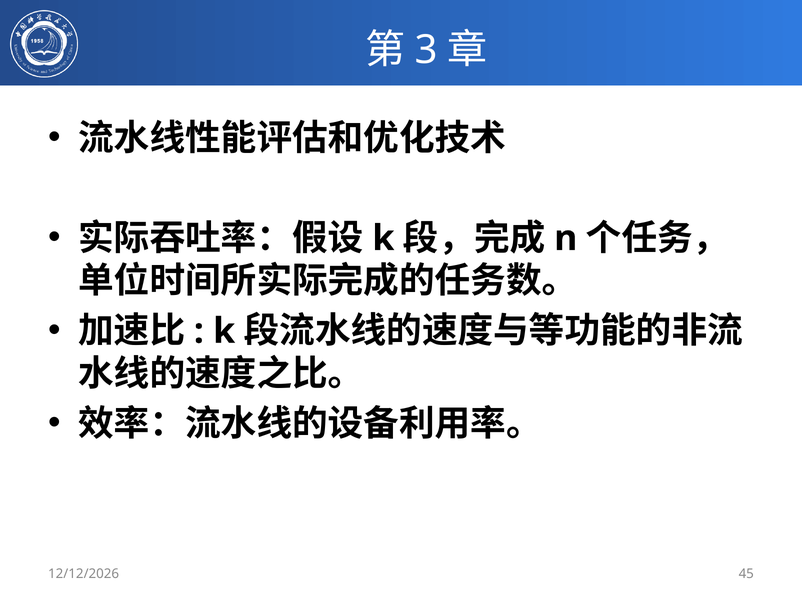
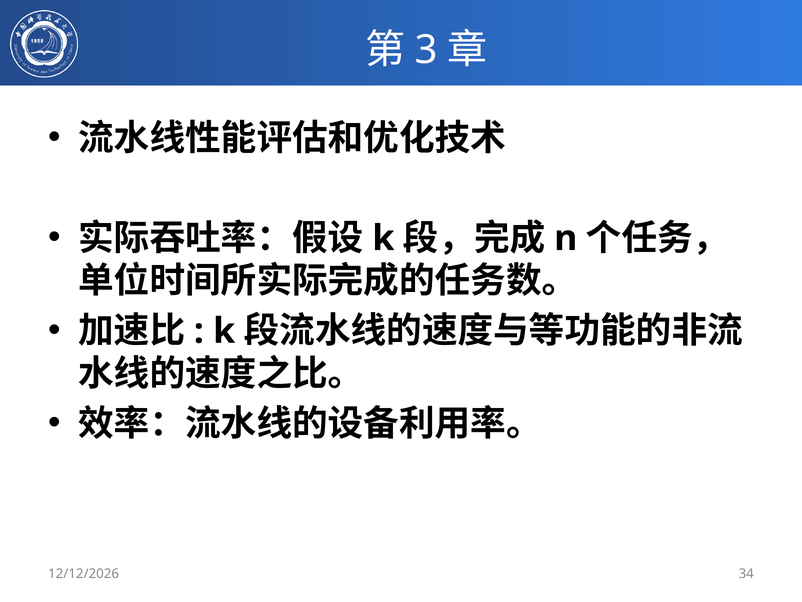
45: 45 -> 34 (746, 573)
